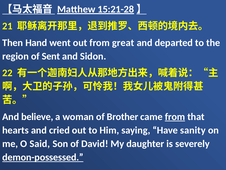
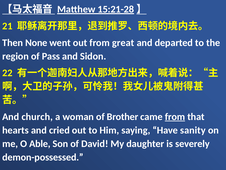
Hand: Hand -> None (36, 43)
Sent: Sent -> Pass (51, 56)
believe: believe -> church (37, 116)
Said: Said -> Able (40, 143)
demon-possessed underline: present -> none (43, 157)
